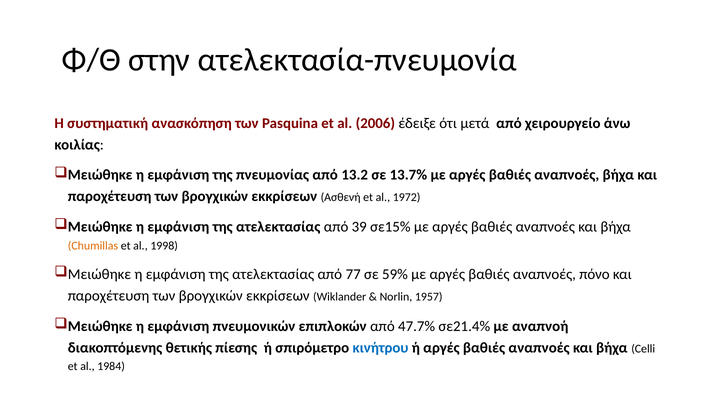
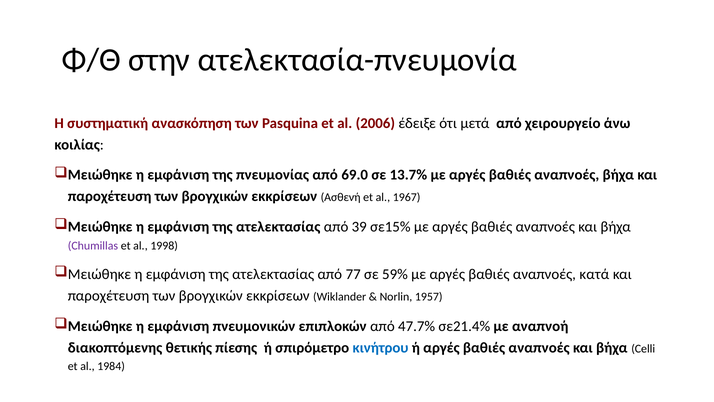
13.2: 13.2 -> 69.0 (355, 175)
1972: 1972 -> 1967 (407, 197)
Chumillas colour: orange -> purple (93, 245)
πόνο: πόνο -> κατά (594, 274)
